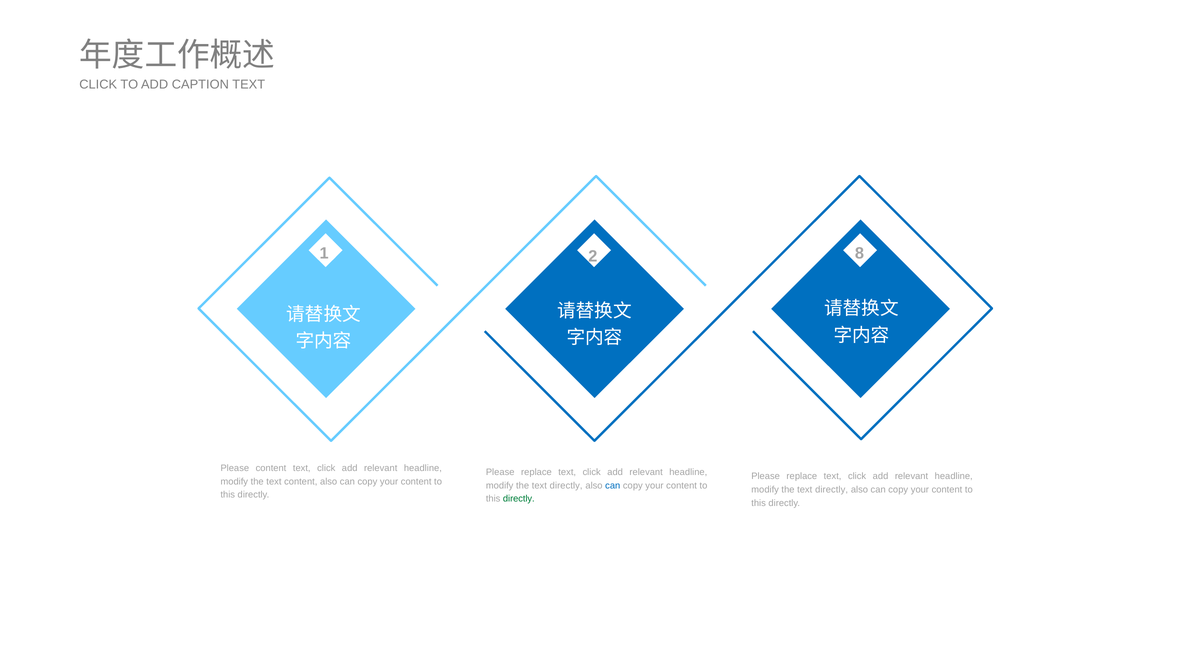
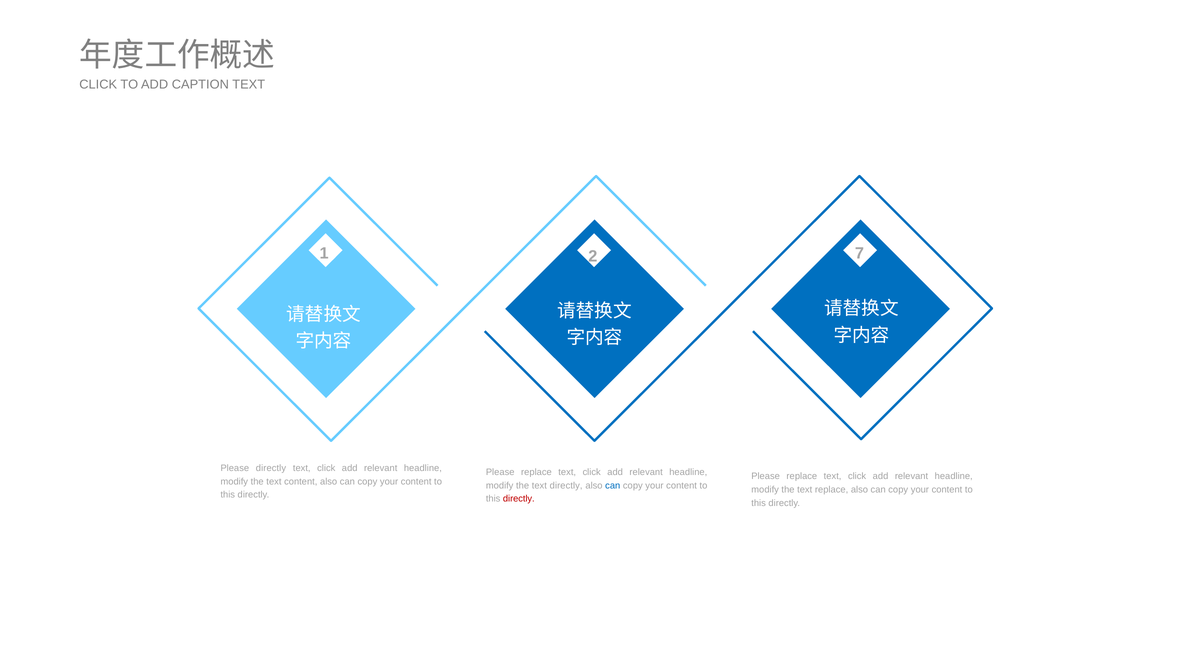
8: 8 -> 7 (860, 254)
Please content: content -> directly (271, 468)
directly: directly -> replace (832, 490)
directly colour: green -> red (519, 499)
